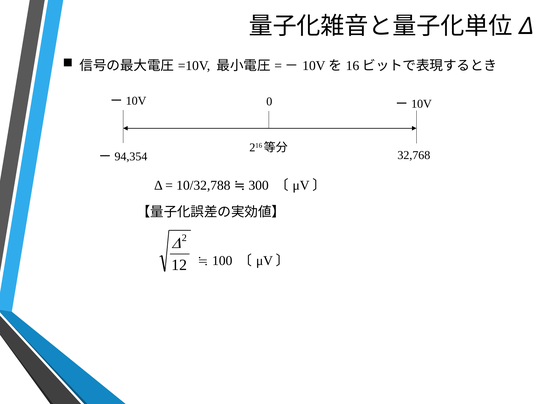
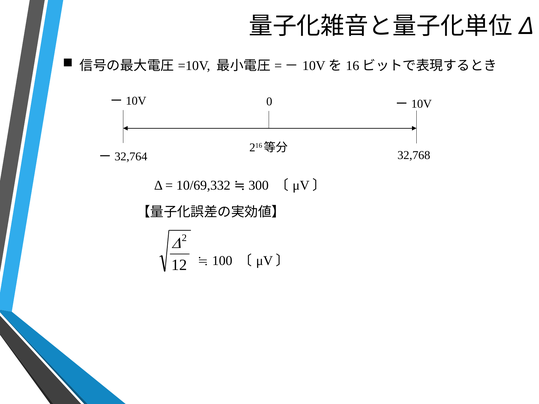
94,354: 94,354 -> 32,764 (131, 156)
10/32,788: 10/32,788 -> 10/69,332 (203, 185)
